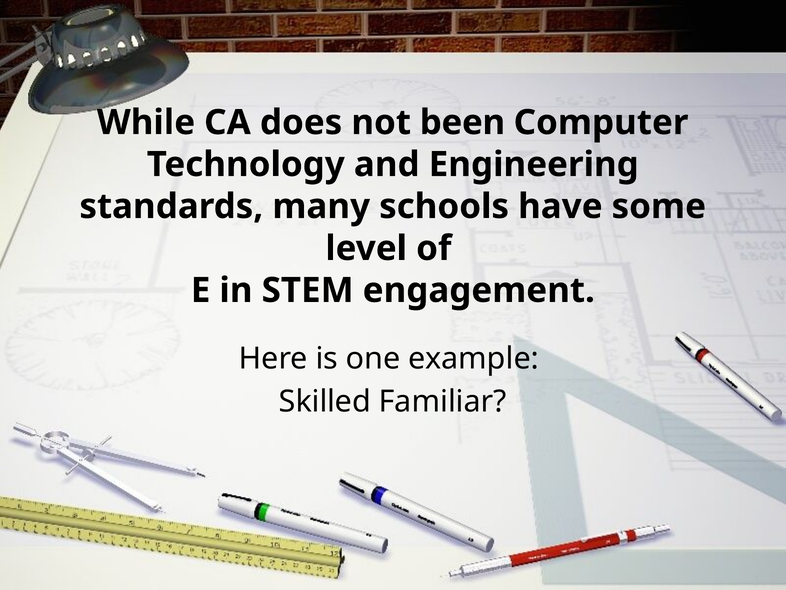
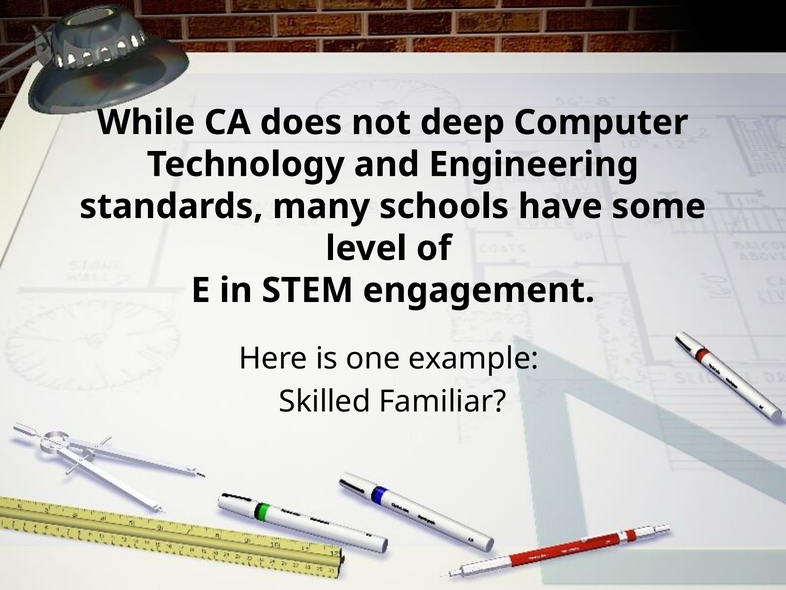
been: been -> deep (462, 122)
